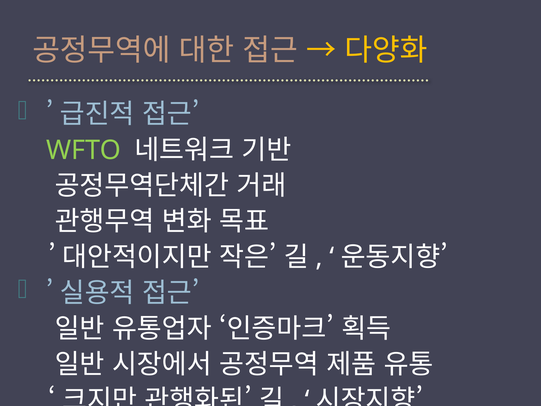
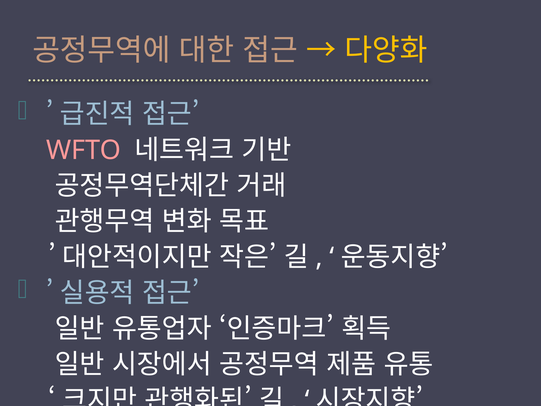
WFTO colour: light green -> pink (84, 150)
